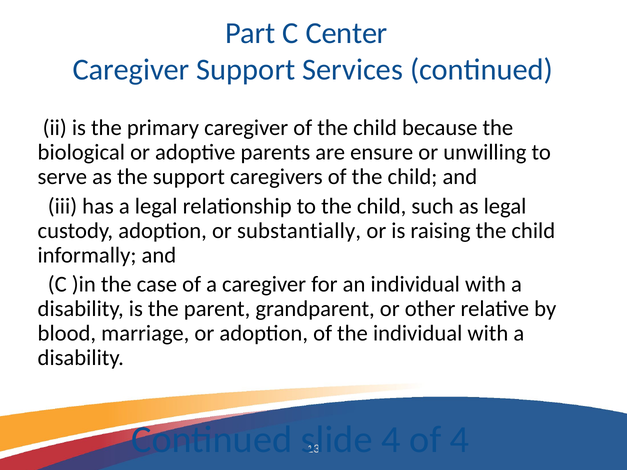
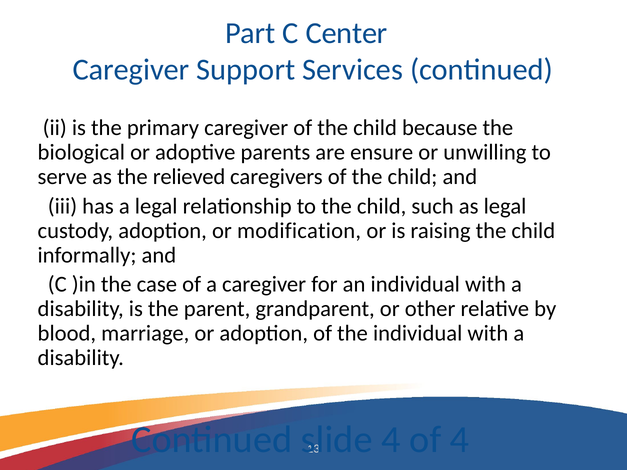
the support: support -> relieved (189, 177)
substantially: substantially -> modification (299, 231)
